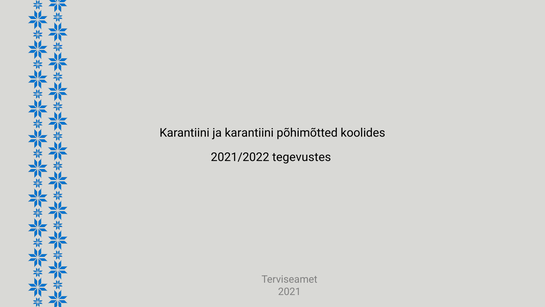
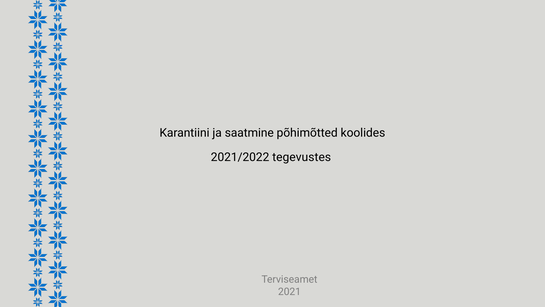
ja karantiini: karantiini -> saatmine (249, 133)
